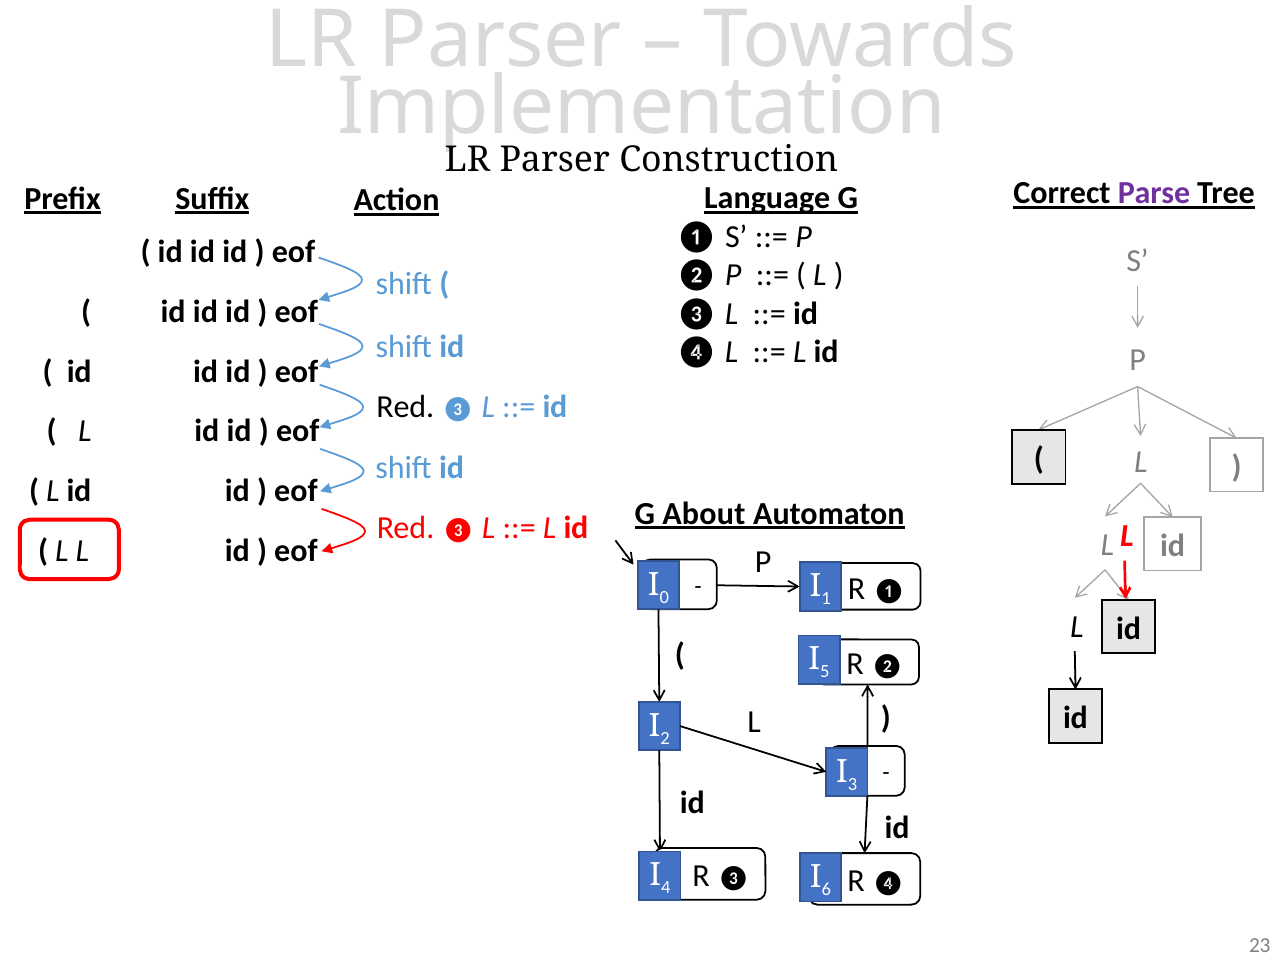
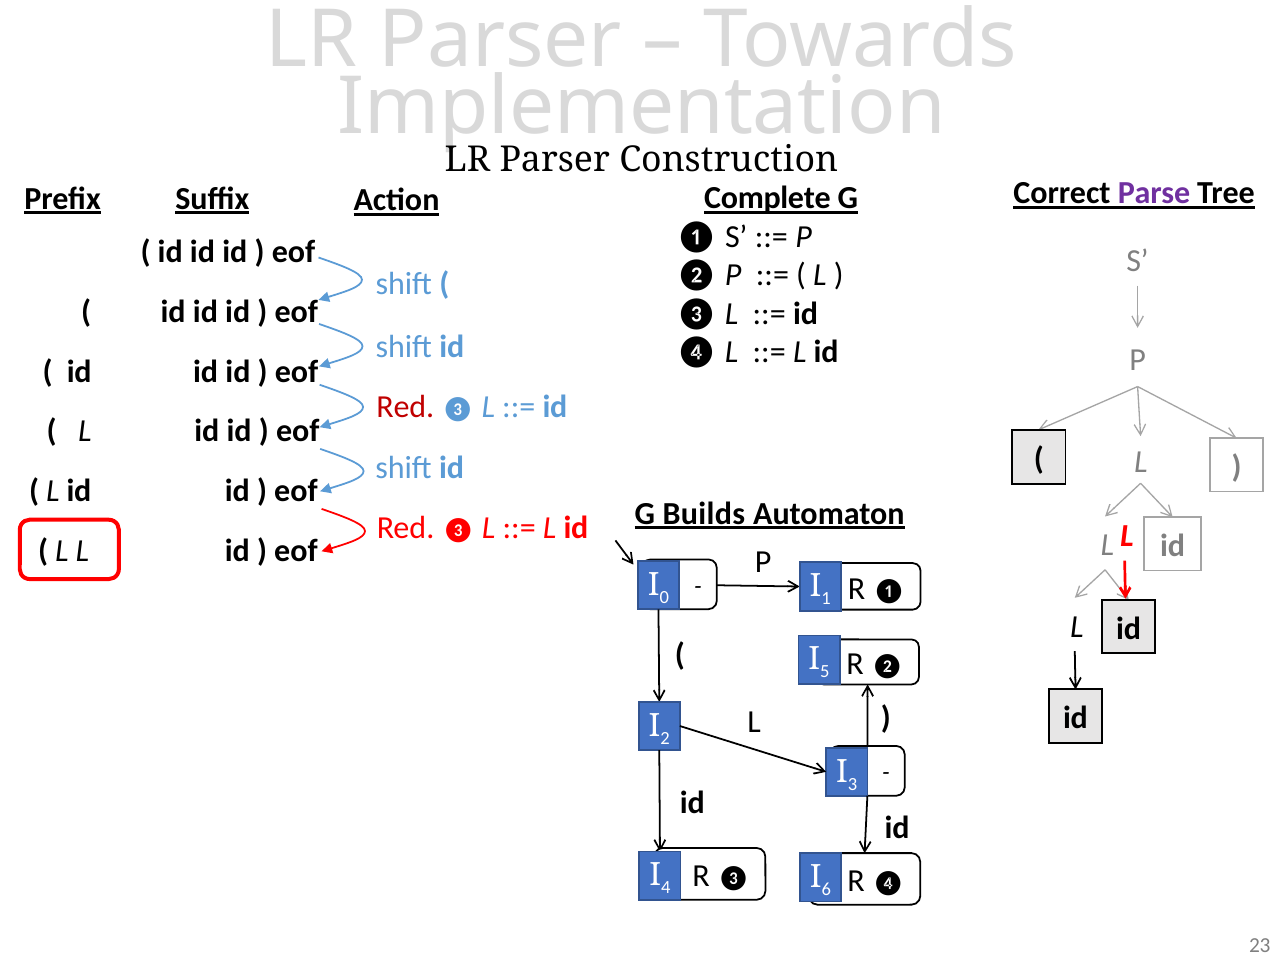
Language: Language -> Complete (767, 198)
Red colour: black -> red (405, 407)
About: About -> Builds (704, 514)
